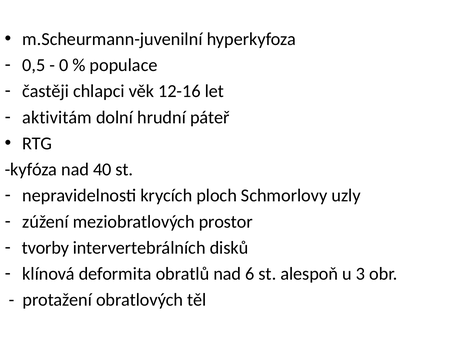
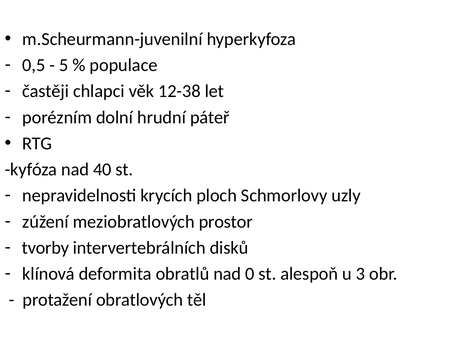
0: 0 -> 5 (64, 65)
12-16: 12-16 -> 12-38 (179, 91)
aktivitám: aktivitám -> porézním (57, 117)
6: 6 -> 0 (250, 274)
